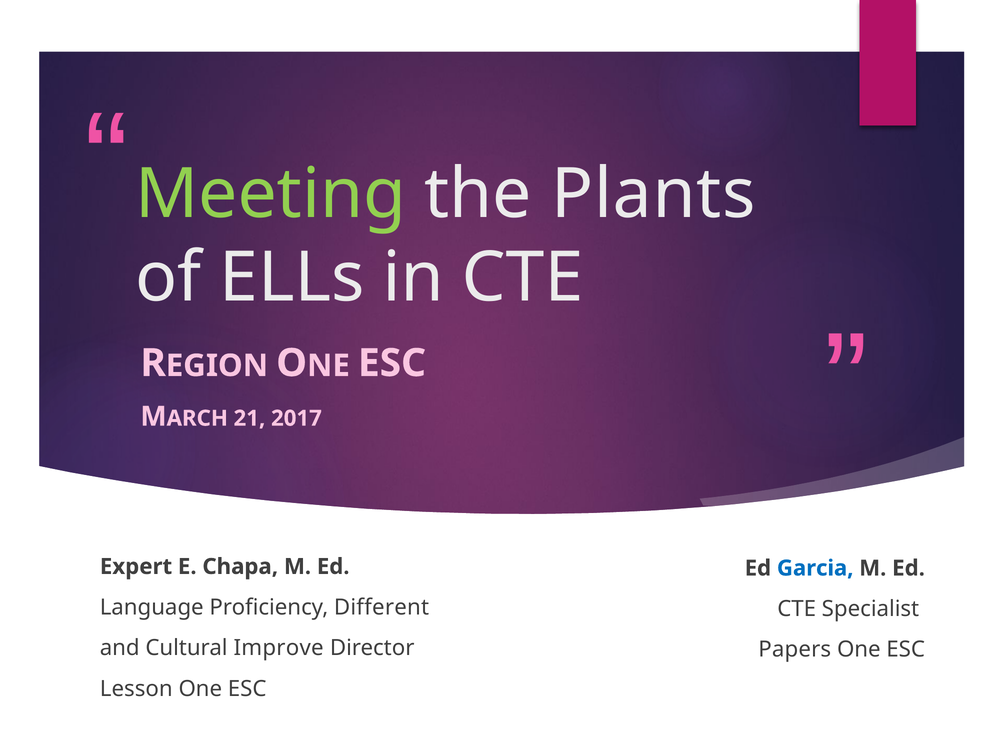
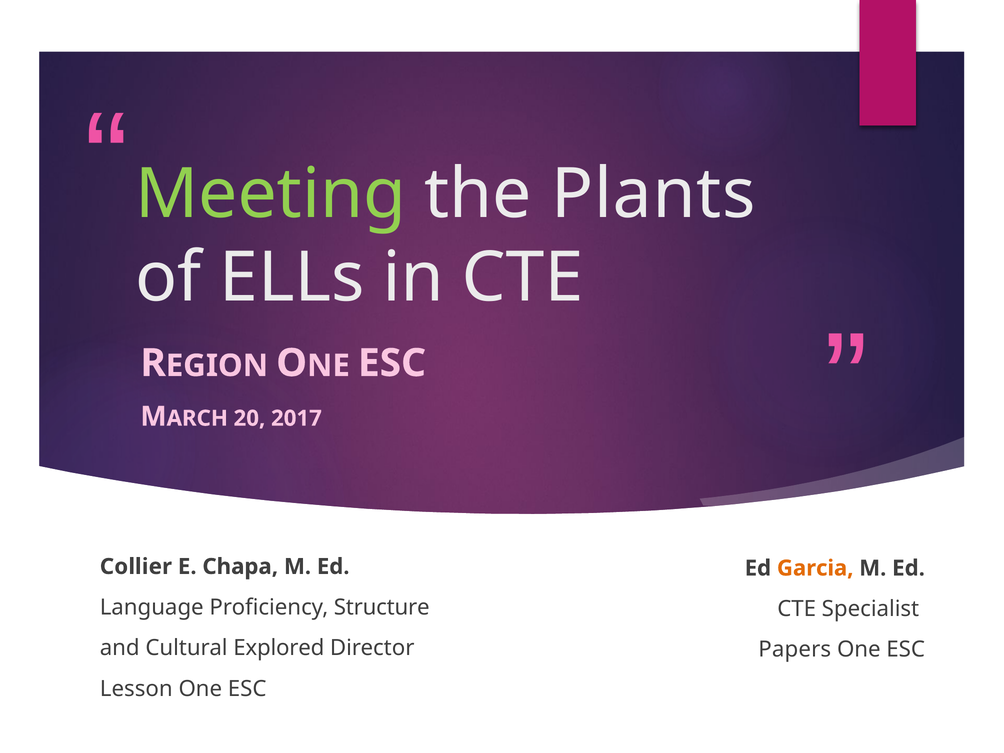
21: 21 -> 20 (249, 418)
Expert: Expert -> Collier (136, 567)
Garcia colour: blue -> orange (815, 568)
Different: Different -> Structure (382, 607)
Improve: Improve -> Explored (279, 648)
